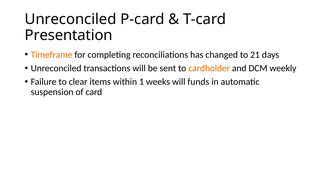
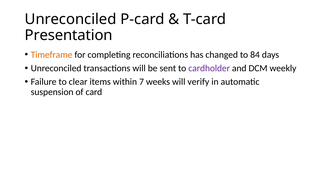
21: 21 -> 84 (255, 55)
cardholder colour: orange -> purple (209, 68)
1: 1 -> 7 (142, 82)
funds: funds -> verify (198, 82)
